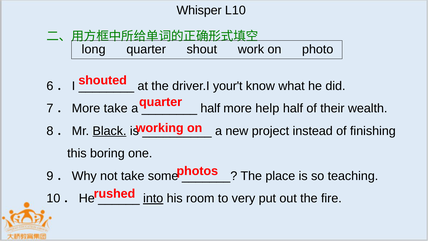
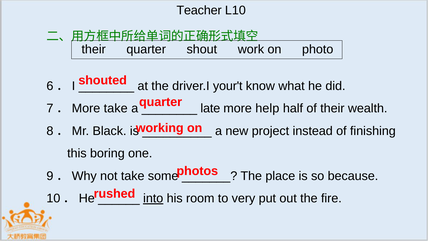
Whisper: Whisper -> Teacher (199, 10)
long: long -> their (94, 49)
half: half -> late (210, 108)
Black underline: present -> none (110, 131)
teaching: teaching -> because (353, 176)
